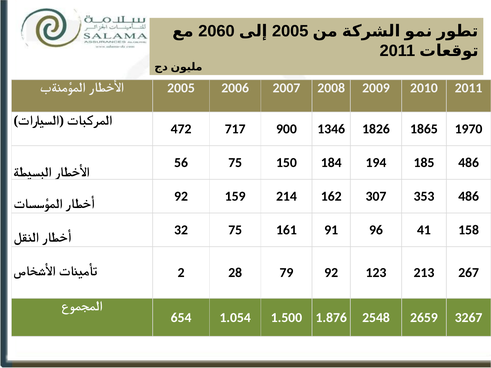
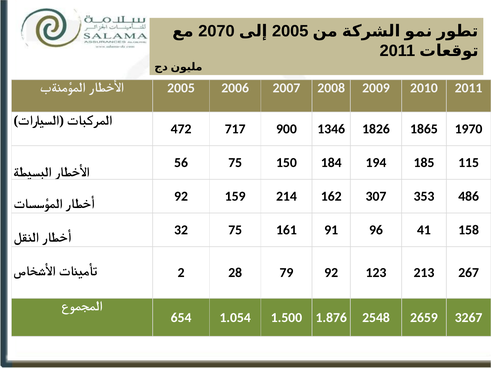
2060: 2060 -> 2070 (216, 31)
185 486: 486 -> 115 (469, 163)
